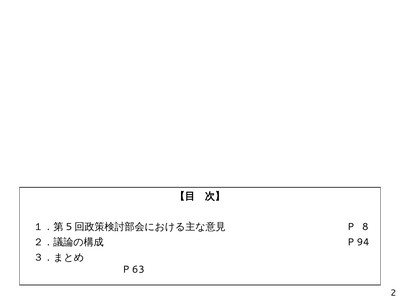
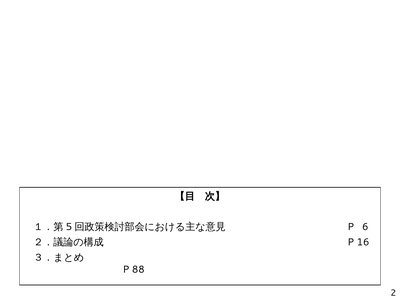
8: 8 -> 6 (365, 227)
94: 94 -> 16 (363, 242)
63: 63 -> 88 (138, 269)
